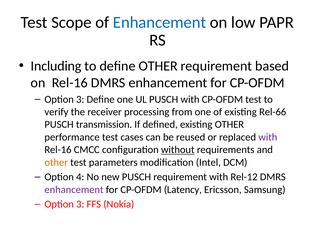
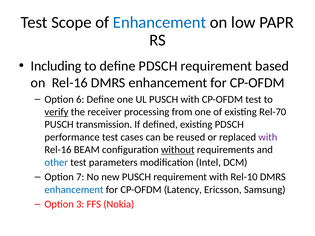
define OTHER: OTHER -> PDSCH (158, 66)
3: 3 -> 6 (80, 99)
verify underline: none -> present (56, 112)
Rel-66: Rel-66 -> Rel-70 (273, 112)
existing OTHER: OTHER -> PDSCH (229, 125)
CMCC: CMCC -> BEAM (87, 150)
other colour: orange -> blue (56, 162)
4: 4 -> 7 (80, 177)
Rel-12: Rel-12 -> Rel-10 (244, 177)
enhancement colour: purple -> blue (74, 190)
